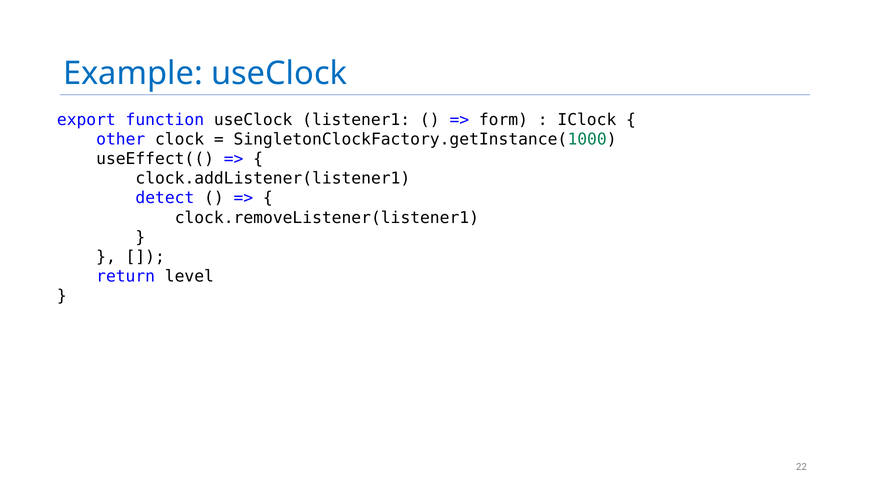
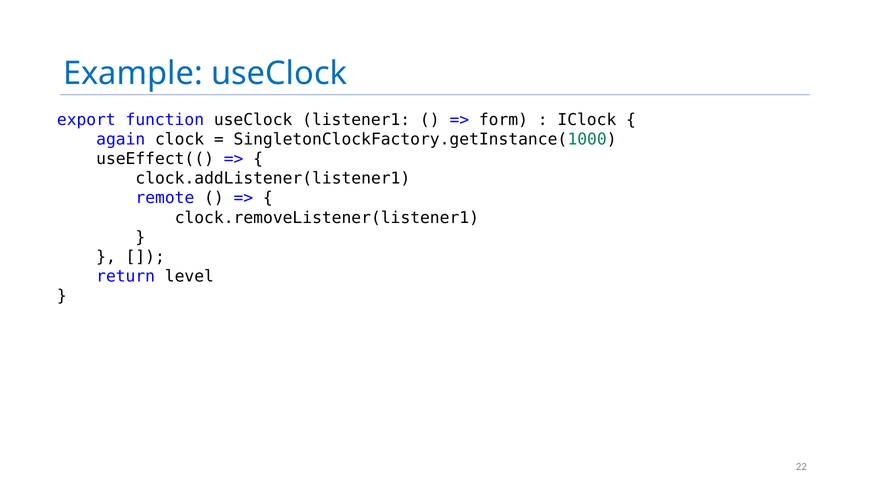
other: other -> again (121, 140)
detect: detect -> remote (165, 198)
